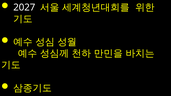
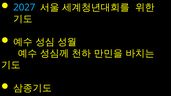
2027 colour: white -> light blue (24, 7)
